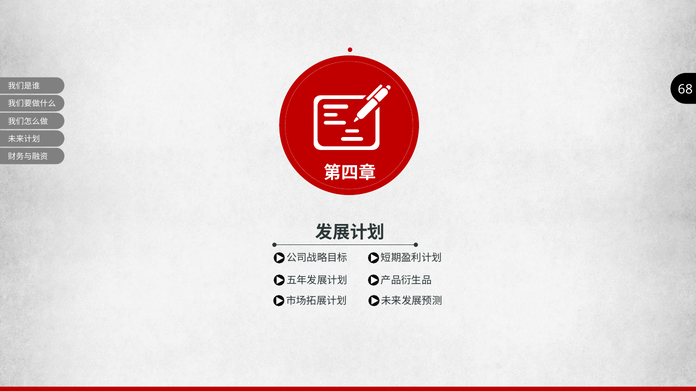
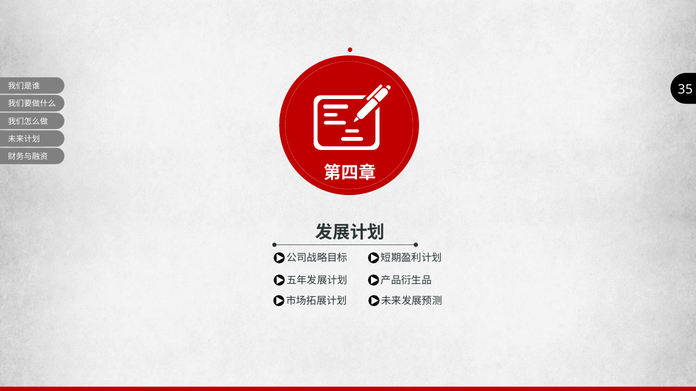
68: 68 -> 35 (685, 89)
